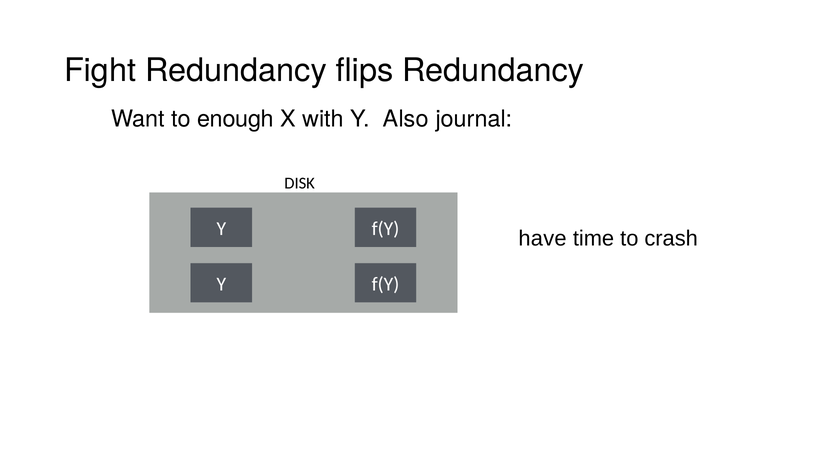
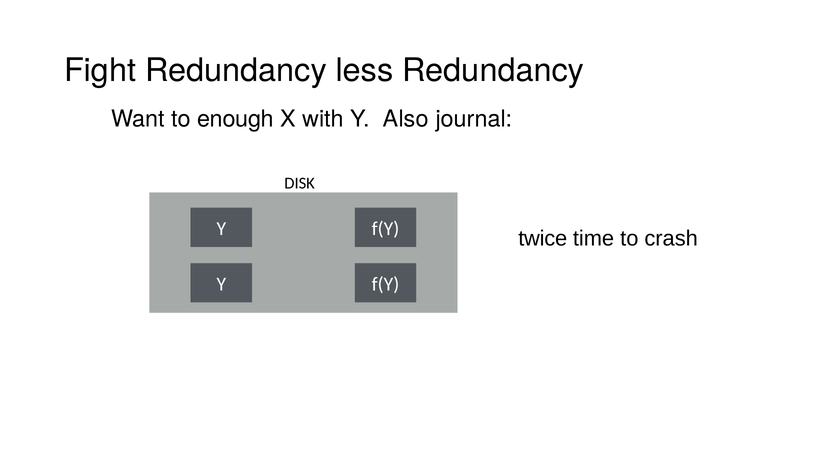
flips: flips -> less (365, 71)
have: have -> twice (543, 239)
